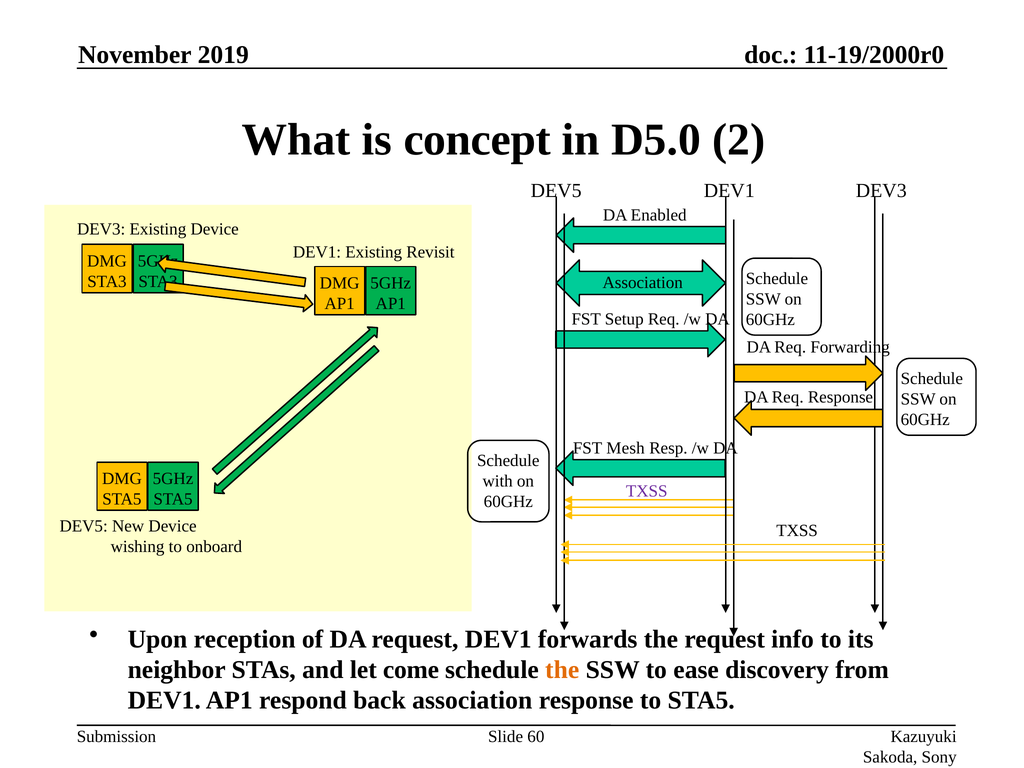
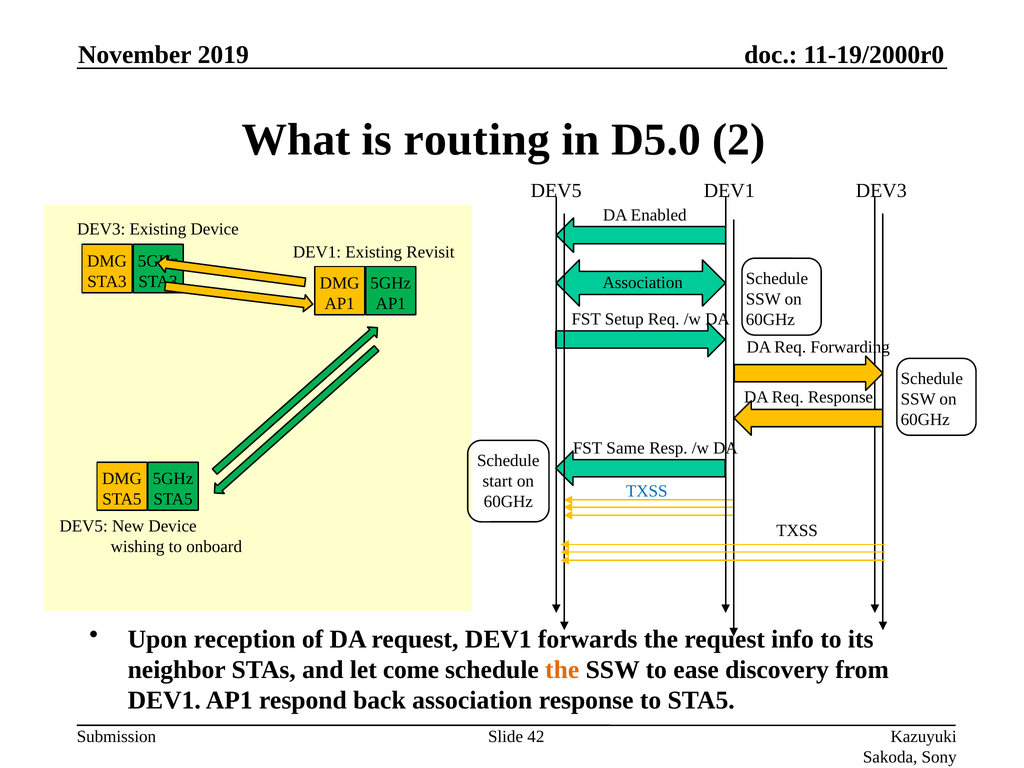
concept: concept -> routing (477, 140)
Mesh: Mesh -> Same (626, 448)
with: with -> start (498, 481)
TXSS colour: purple -> blue (647, 491)
60: 60 -> 42 (536, 737)
